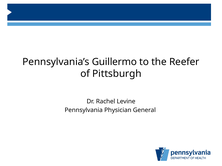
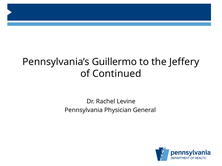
Reefer: Reefer -> Jeffery (184, 62)
Pittsburgh: Pittsburgh -> Continued (117, 74)
